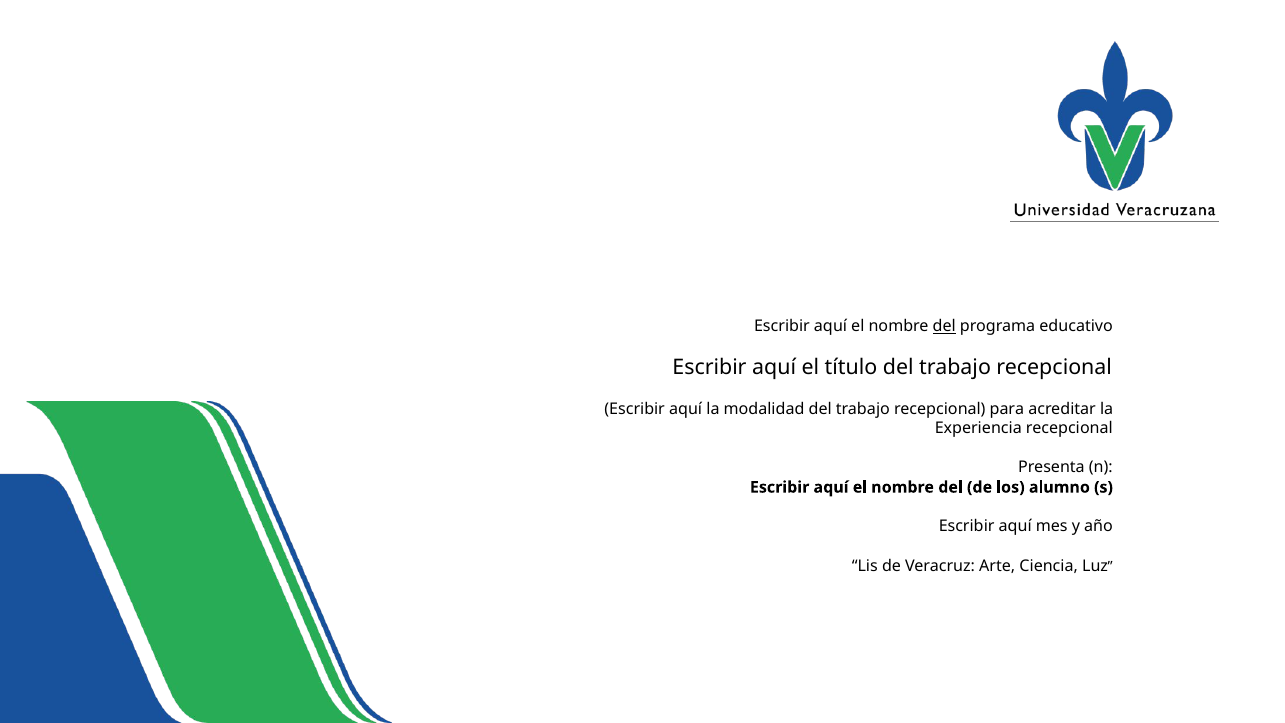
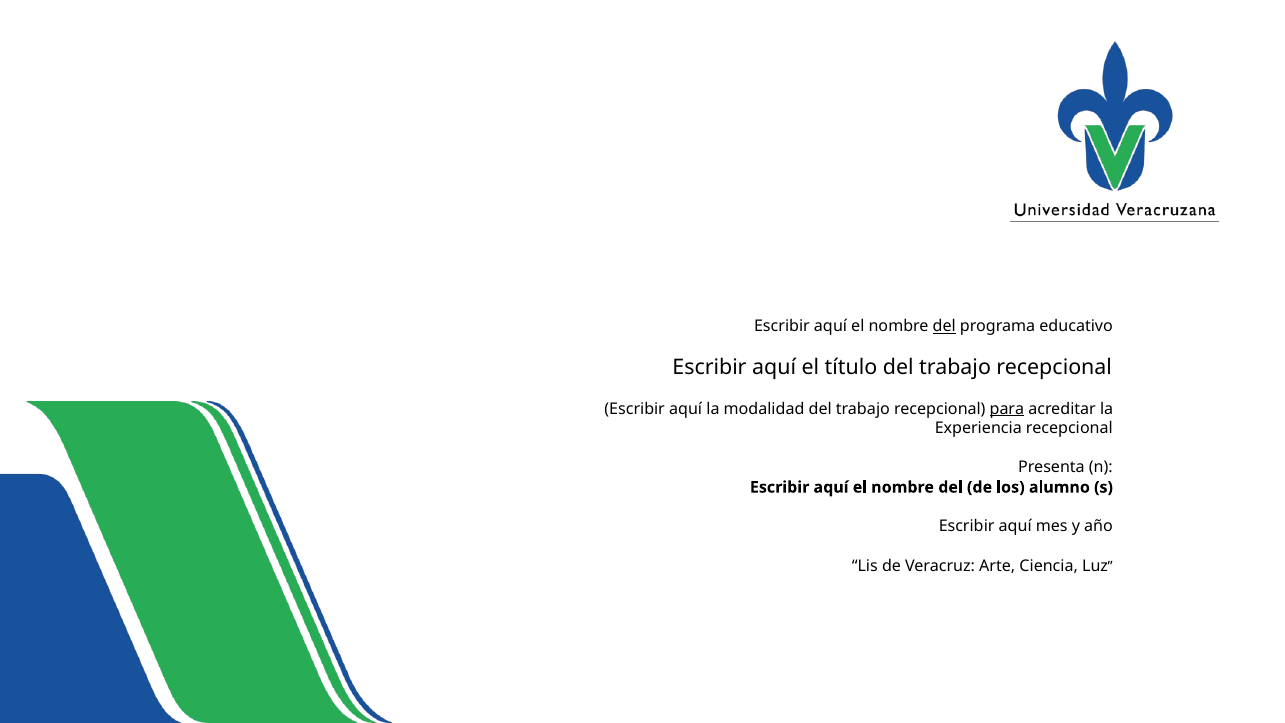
para underline: none -> present (1007, 409)
